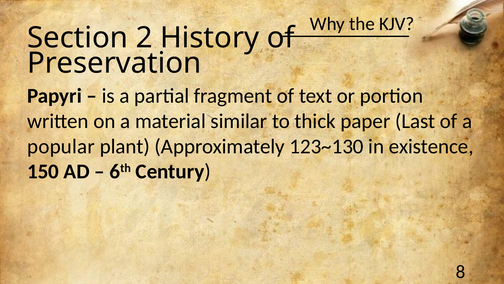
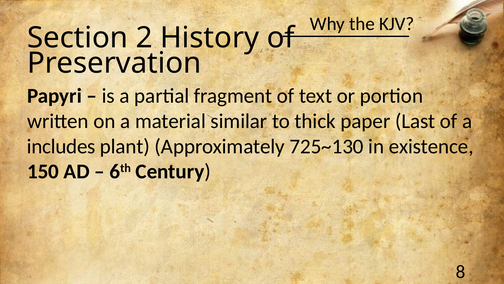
popular: popular -> includes (61, 146)
123~130: 123~130 -> 725~130 (327, 146)
